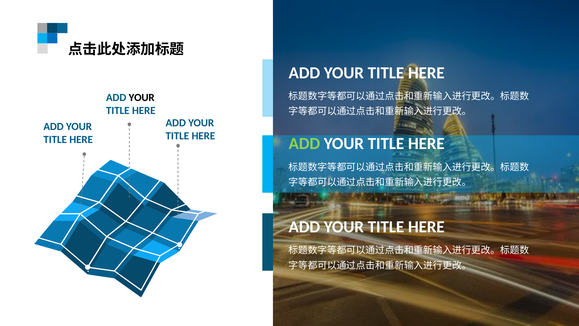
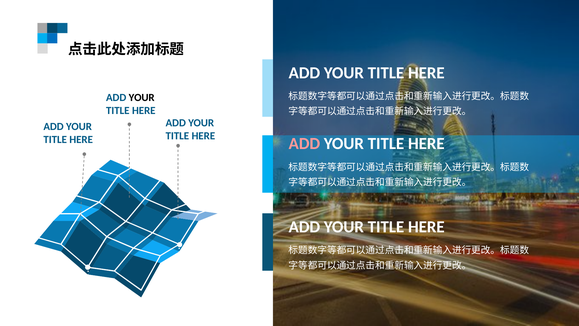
ADD colour: light green -> pink (304, 144)
